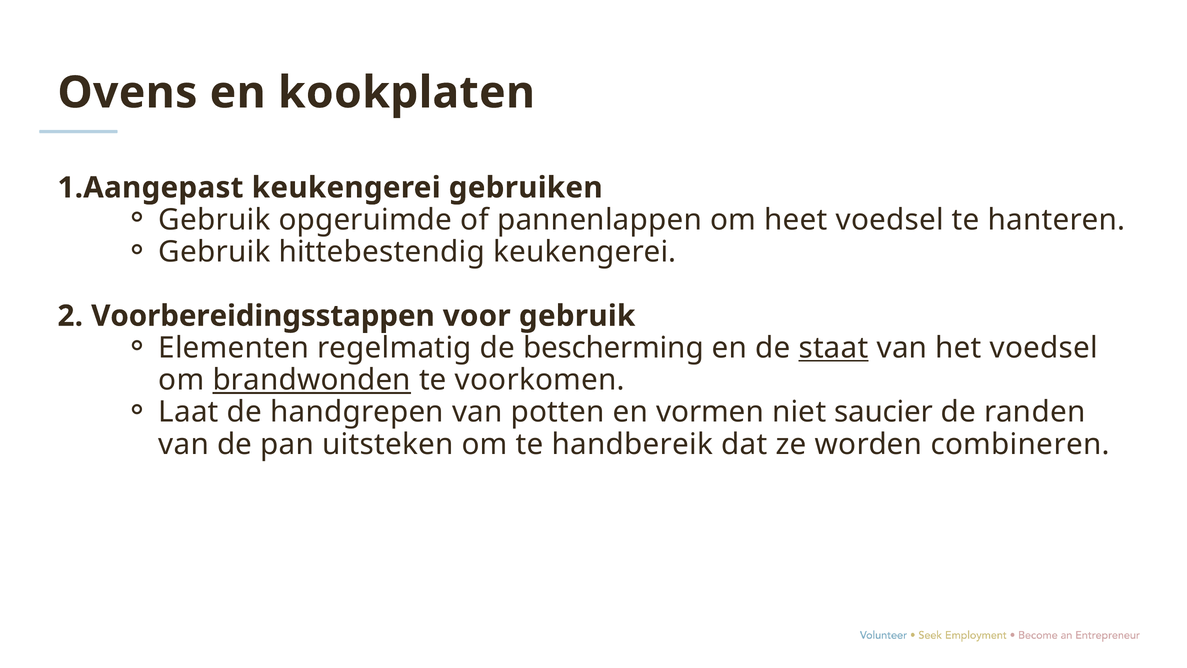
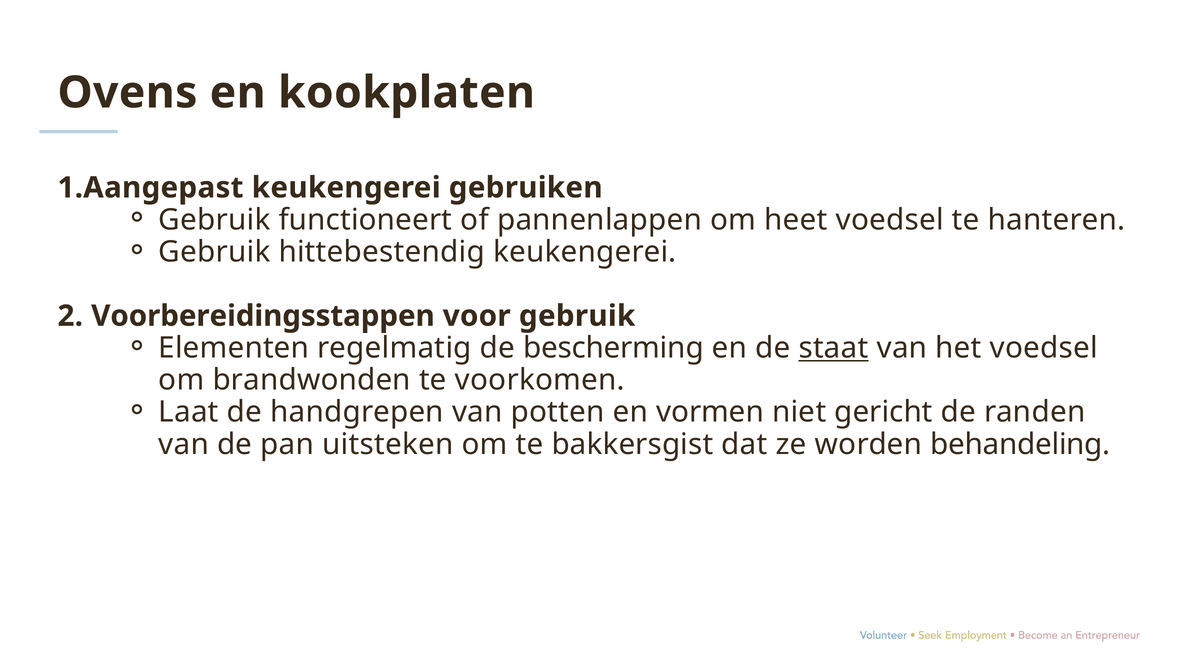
opgeruimde: opgeruimde -> functioneert (365, 220)
brandwonden underline: present -> none (312, 380)
saucier: saucier -> gericht (884, 412)
handbereik: handbereik -> bakkersgist (632, 444)
combineren: combineren -> behandeling (1020, 444)
